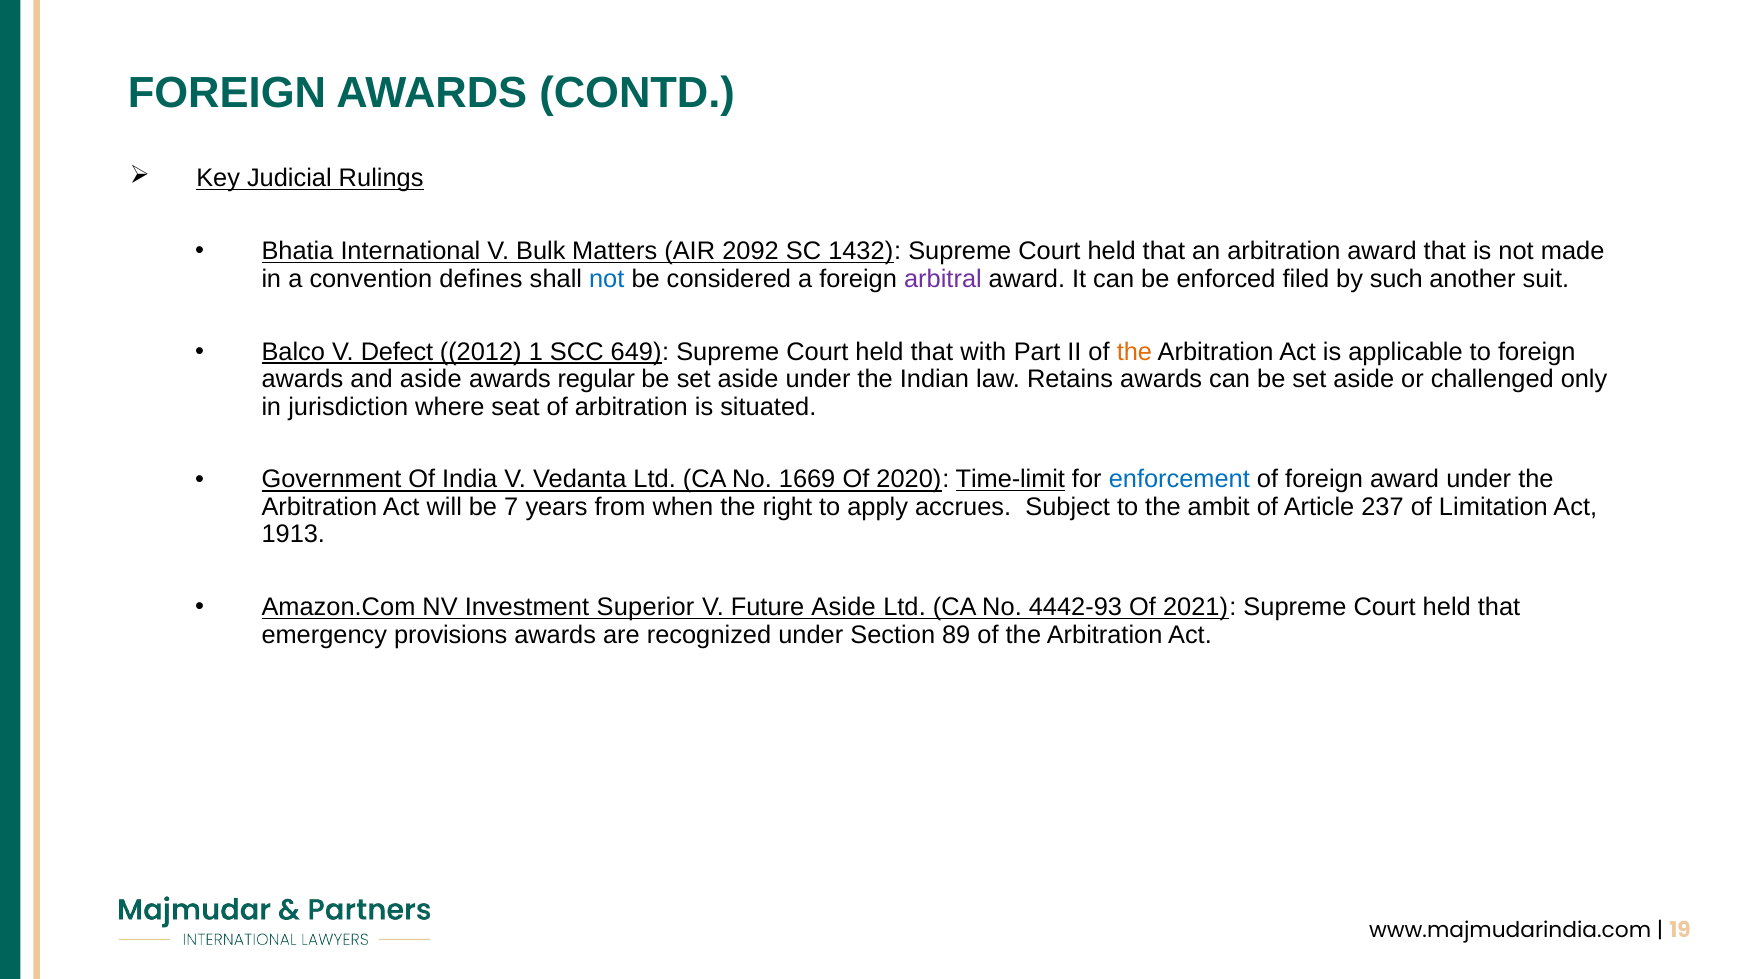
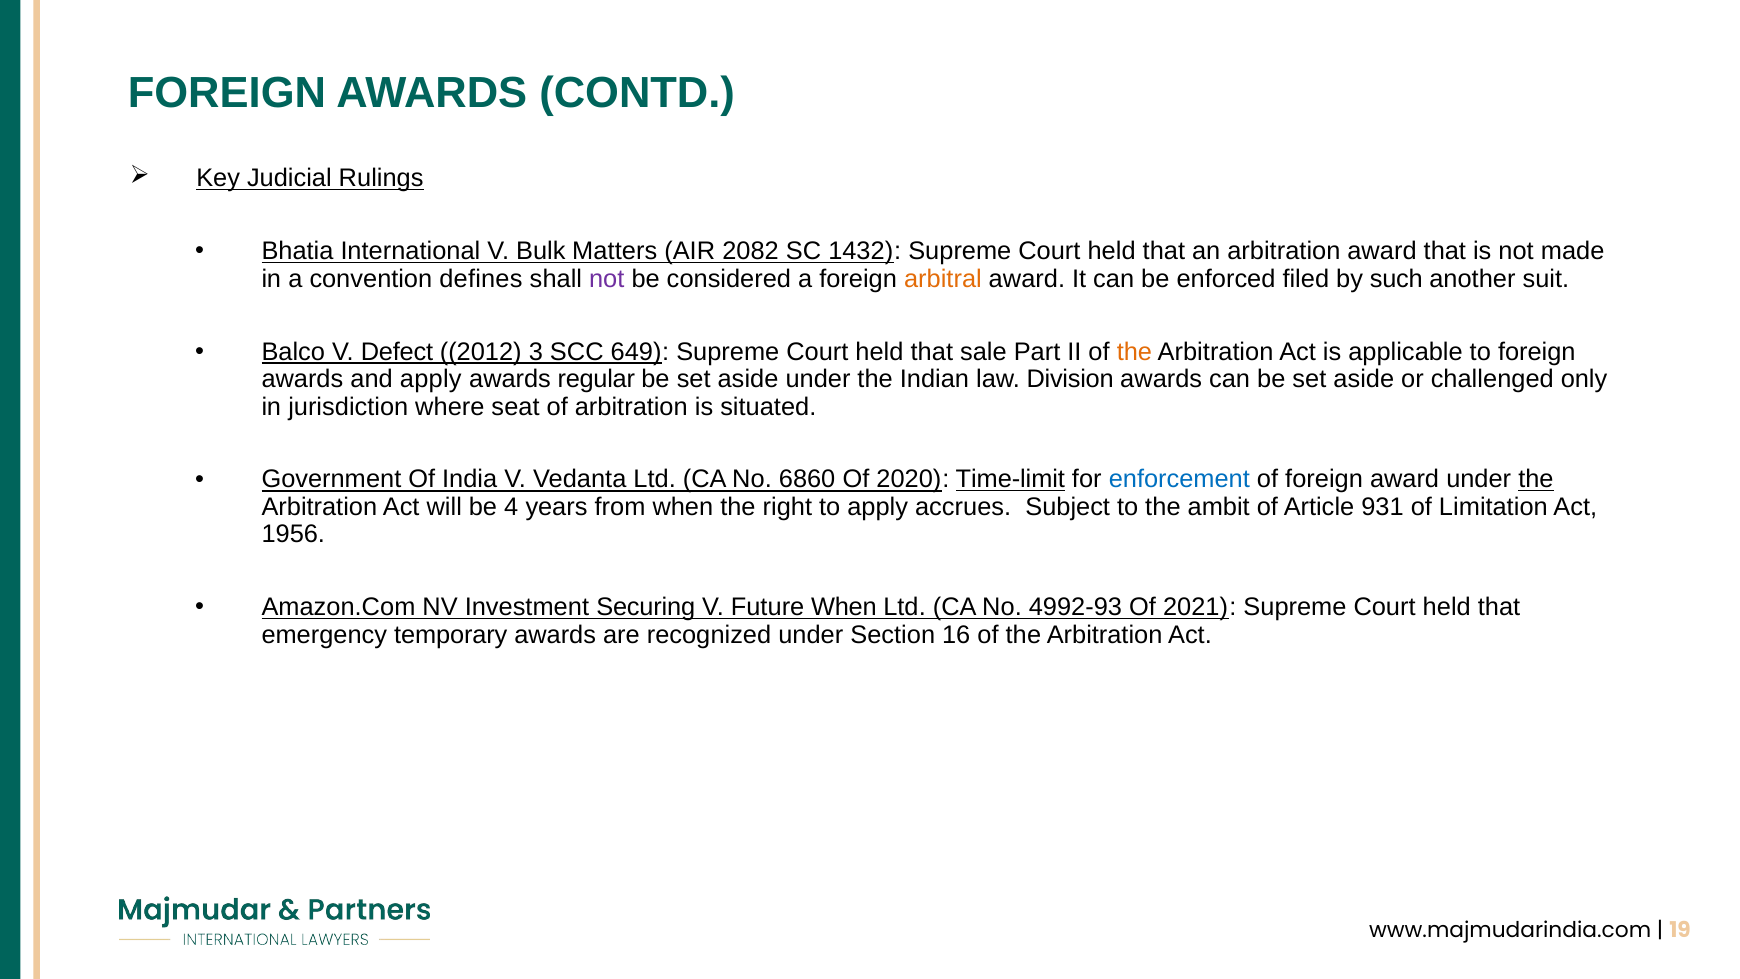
2092: 2092 -> 2082 (751, 251)
not colour: blue -> purple (607, 279)
arbitral colour: purple -> orange (943, 279)
1: 1 -> 3 (536, 352)
with: with -> sale (983, 352)
and aside: aside -> apply (431, 379)
Retains: Retains -> Division (1070, 379)
1669: 1669 -> 6860 (807, 479)
the underline: none -> present (1536, 479)
7: 7 -> 4 (511, 507)
237: 237 -> 931 (1382, 507)
1913: 1913 -> 1956 (293, 534)
Superior: Superior -> Securing (646, 607)
Future Aside: Aside -> When (844, 607)
4442-93: 4442-93 -> 4992-93 (1075, 607)
provisions: provisions -> temporary (451, 635)
89: 89 -> 16 (956, 635)
